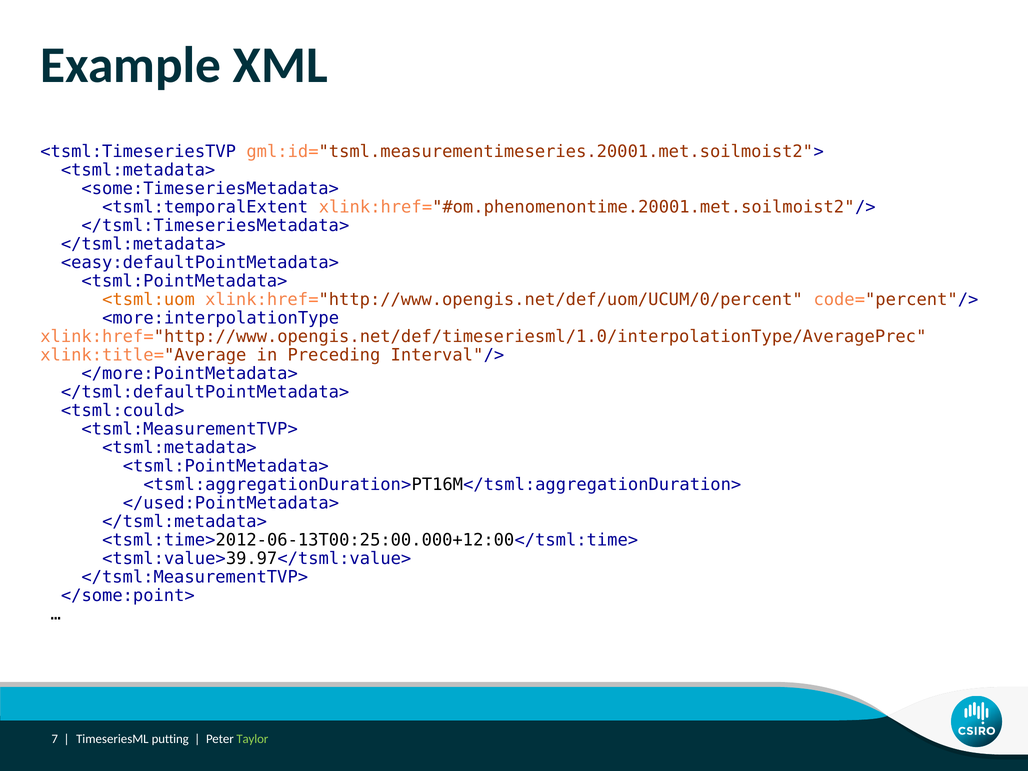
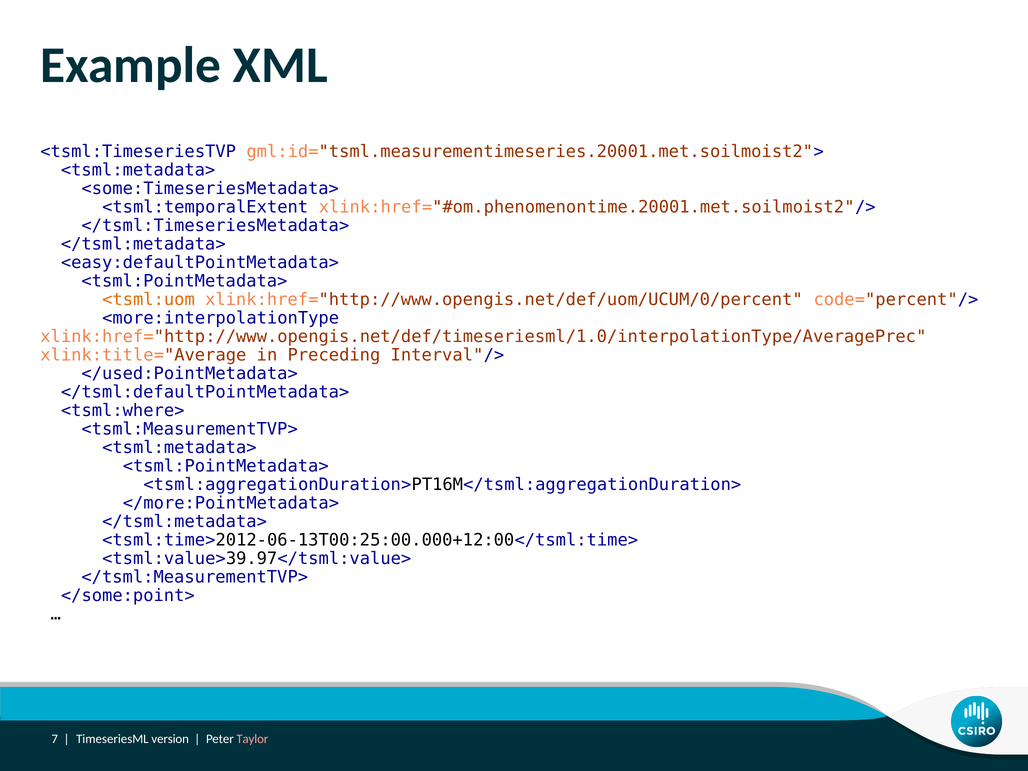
</more:PointMetadata>: </more:PointMetadata> -> </used:PointMetadata> (190, 374)
<tsml:could>: <tsml:could> -> <tsml:where> (123, 411)
</used:PointMetadata>: </used:PointMetadata> -> </more:PointMetadata> (231, 503)
putting: putting -> version (170, 739)
Taylor colour: light green -> pink (252, 739)
